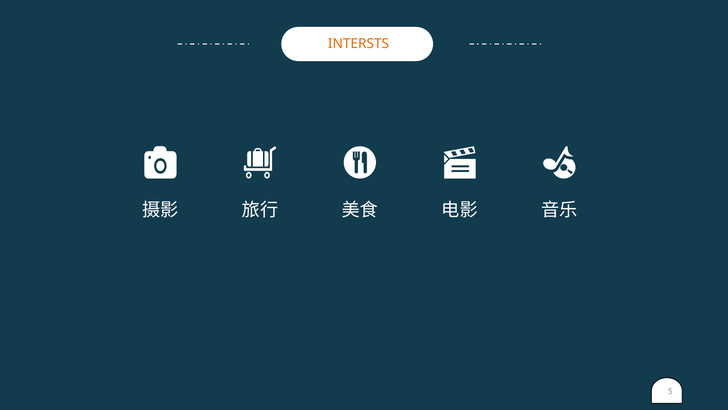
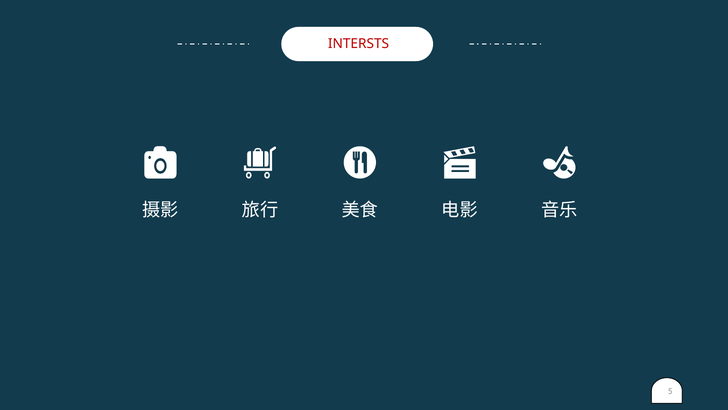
INTERSTS colour: orange -> red (359, 44)
